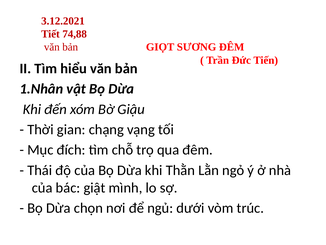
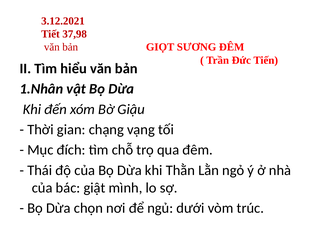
74,88: 74,88 -> 37,98 (75, 34)
